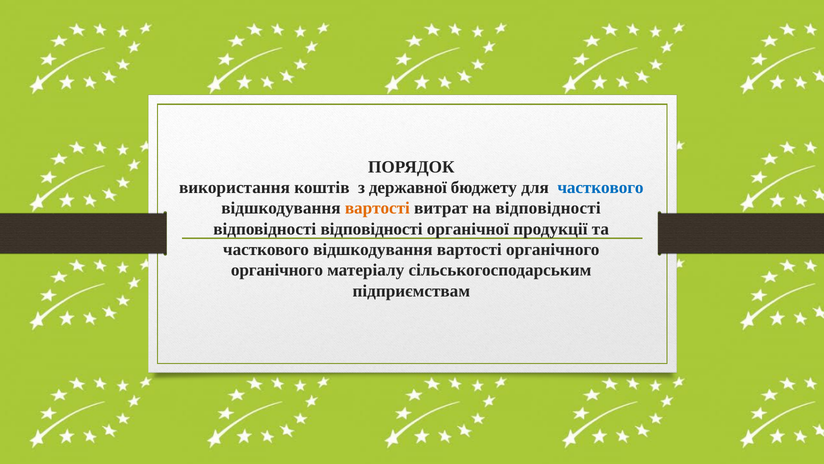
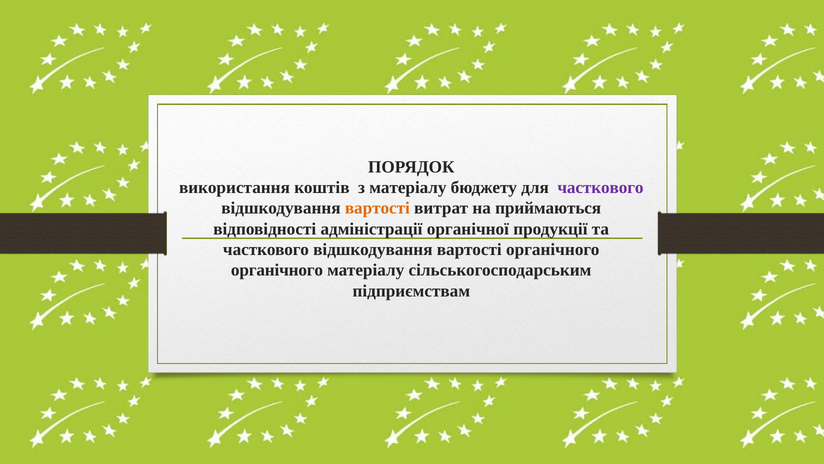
з державної: державної -> матеріалу (408, 187)
часткового colour: blue -> purple (600, 187)
на відповідності: відповідності -> приймаються (548, 208)
відповідності: відповідності -> адміністрації (372, 229)
